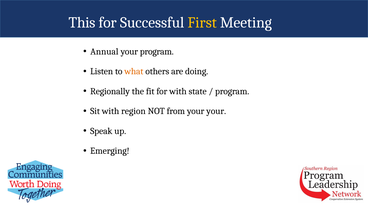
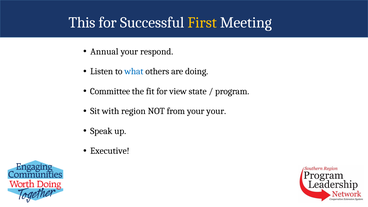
your program: program -> respond (157, 52)
what colour: orange -> blue (134, 71)
Regionally: Regionally -> Committee (110, 91)
for with: with -> view (178, 91)
Emerging: Emerging -> Executive (110, 151)
